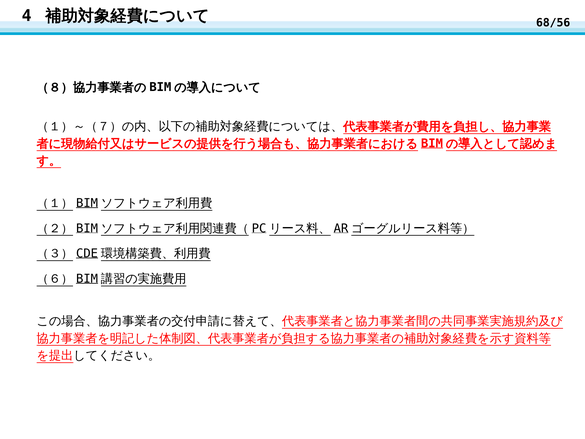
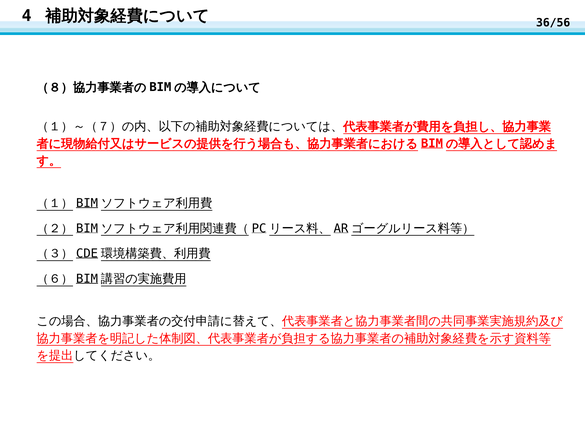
68/56: 68/56 -> 36/56 (553, 23)
